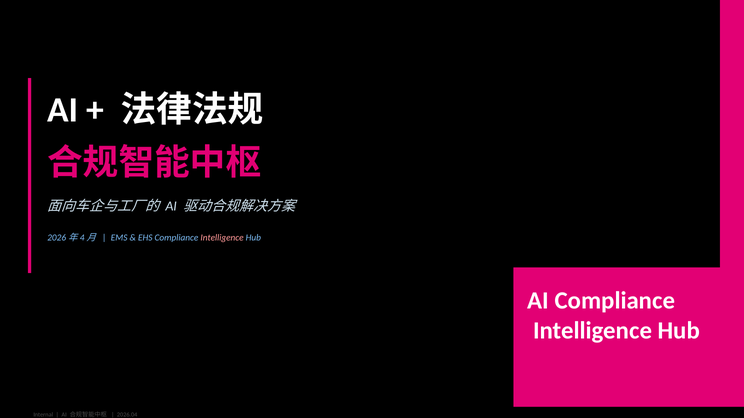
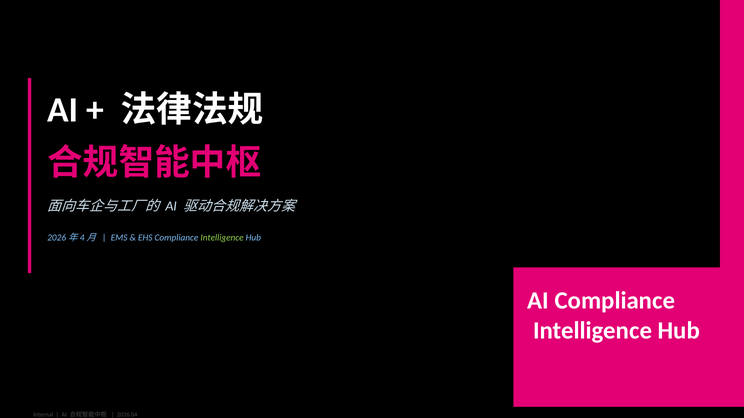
Intelligence colour: pink -> light green (222, 238)
